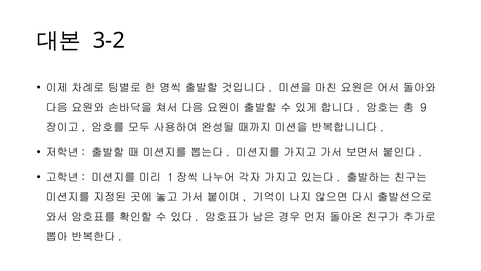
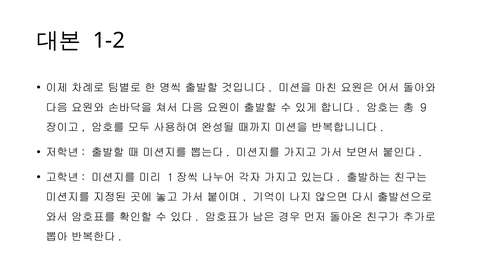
3-2: 3-2 -> 1-2 (109, 40)
